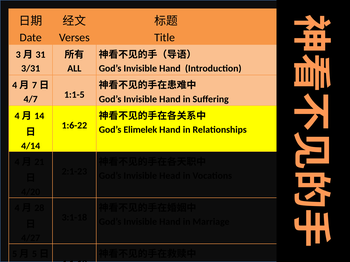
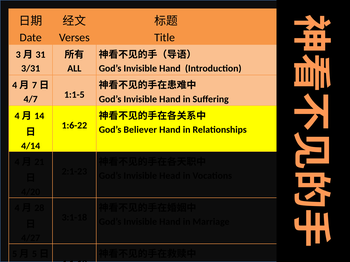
Elimelek: Elimelek -> Believer (140, 130)
